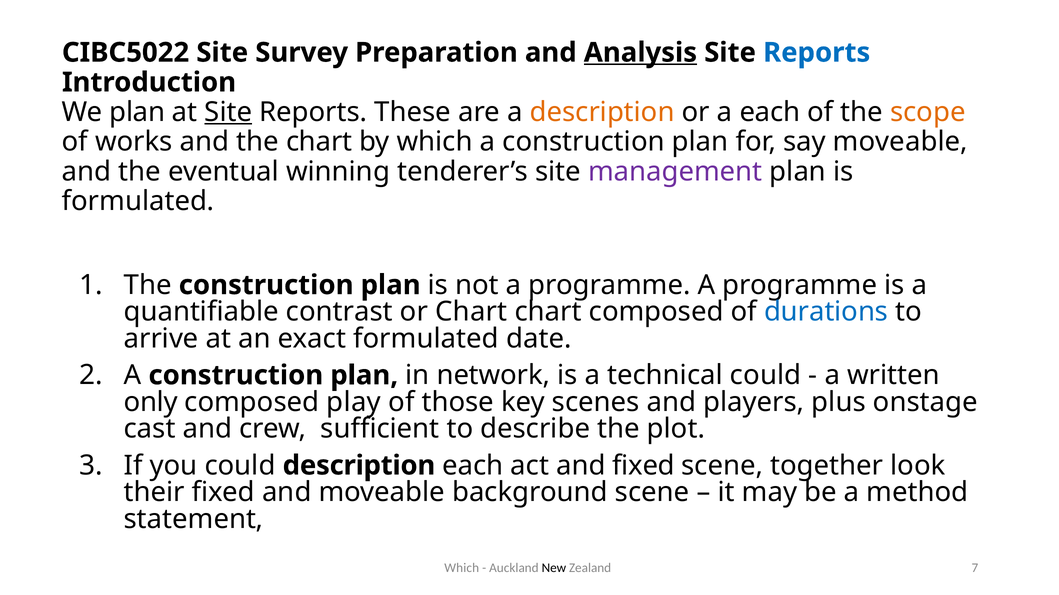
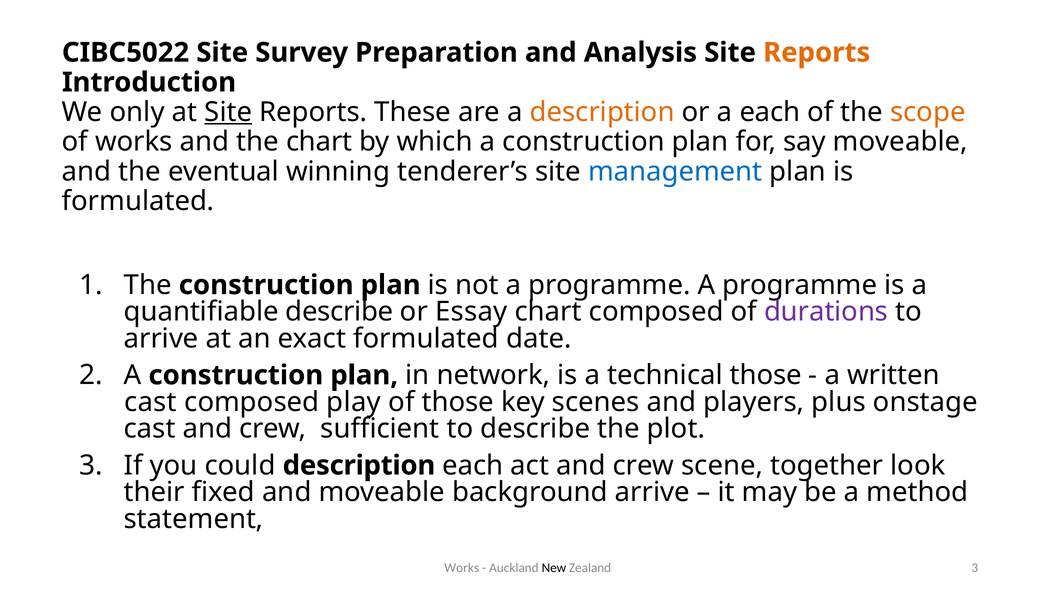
Analysis underline: present -> none (640, 53)
Reports colour: blue -> orange (817, 53)
We plan: plan -> only (137, 112)
management colour: purple -> blue (675, 172)
quantifiable contrast: contrast -> describe (339, 312)
or Chart: Chart -> Essay (471, 312)
durations colour: blue -> purple (826, 312)
technical could: could -> those (766, 376)
only: only -> cast (150, 402)
act and fixed: fixed -> crew (643, 466)
background scene: scene -> arrive (652, 493)
Which: Which -> Works (462, 569)
Zealand 7: 7 -> 3 (975, 569)
